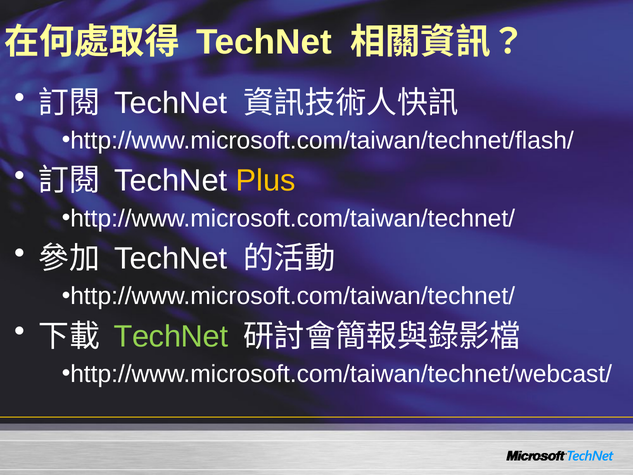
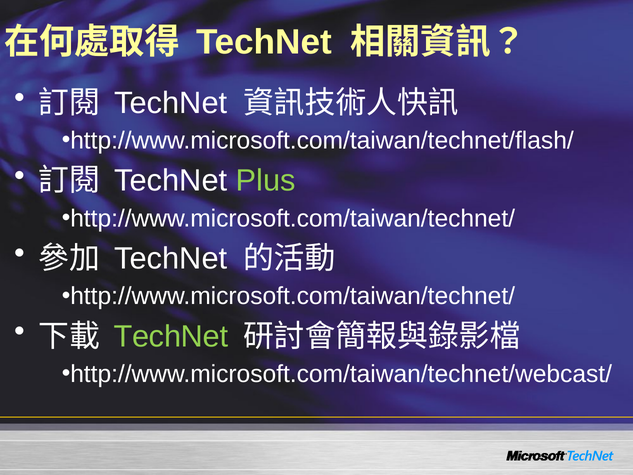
Plus colour: yellow -> light green (266, 181)
